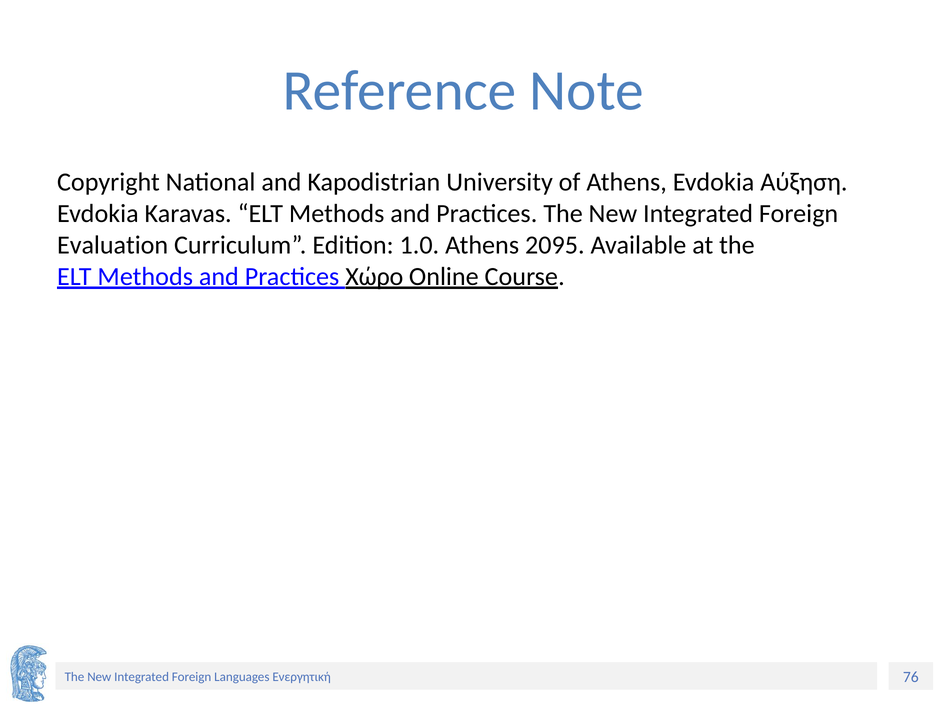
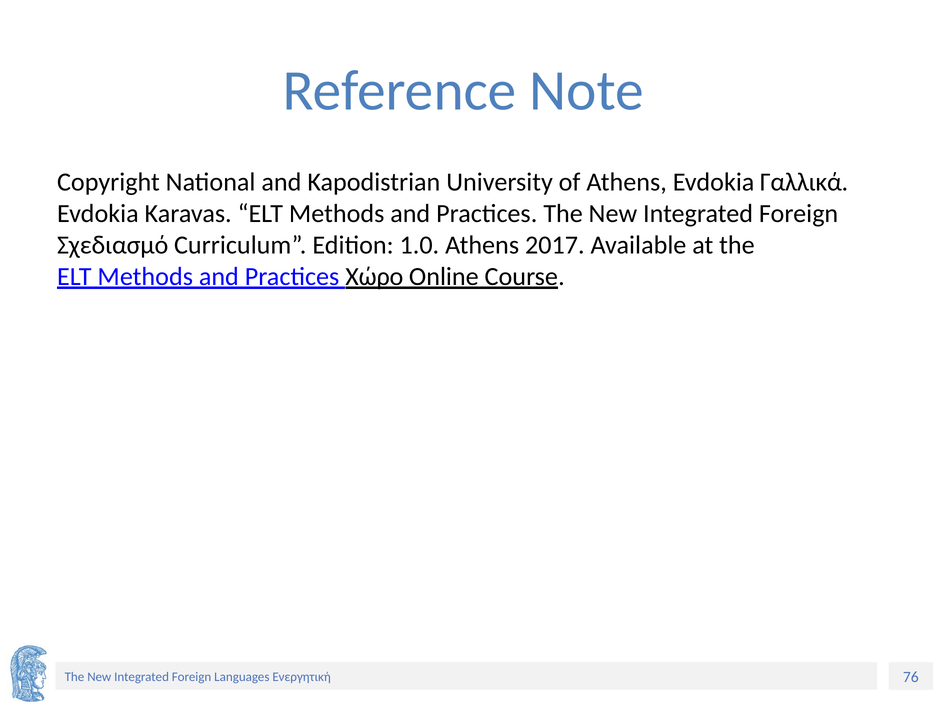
Αύξηση: Αύξηση -> Γαλλικά (804, 182)
Evaluation: Evaluation -> Σχεδιασμό (113, 245)
2095: 2095 -> 2017 (555, 245)
